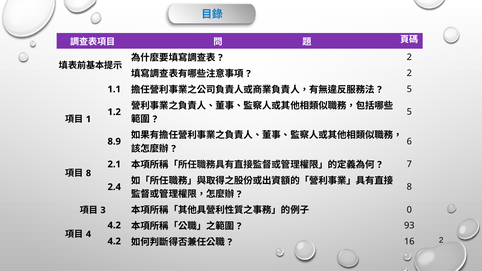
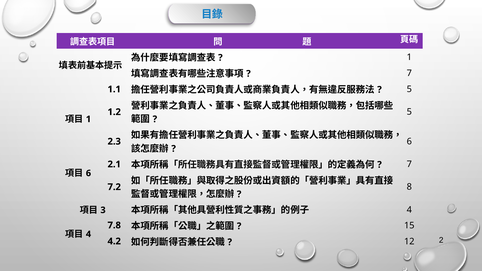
2: 2 -> 1 (409, 57)
2: 2 -> 7 (409, 73)
8.9: 8.9 -> 2.3 (114, 142)
8: 8 -> 6 (88, 173)
2.4: 2.4 -> 7.2 (114, 187)
0: 0 -> 4 (409, 210)
4.2: 4.2 -> 7.8 (114, 225)
93: 93 -> 15 (409, 226)
16: 16 -> 12 (409, 242)
